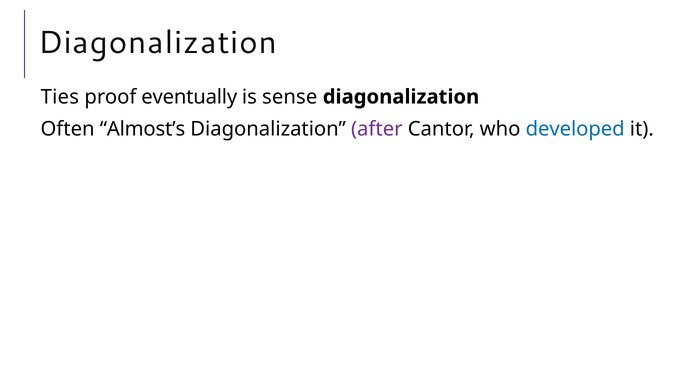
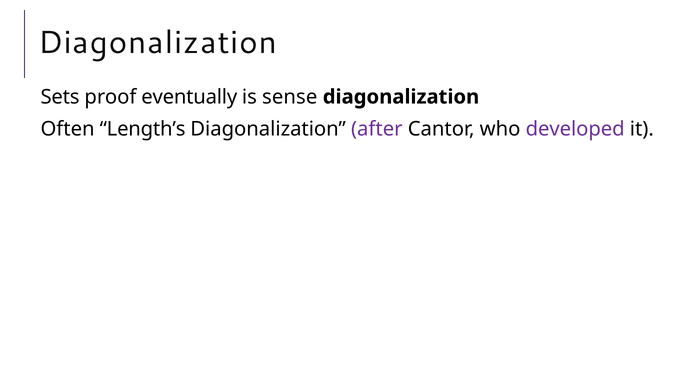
Ties: Ties -> Sets (60, 97)
Almost’s: Almost’s -> Length’s (143, 129)
developed colour: blue -> purple (575, 129)
